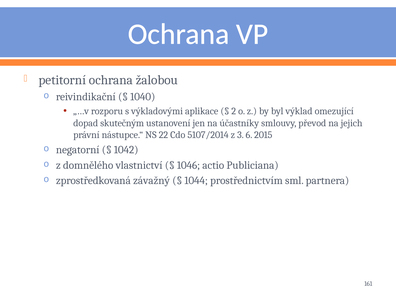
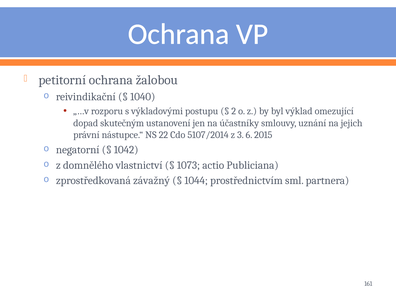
aplikace: aplikace -> postupu (202, 111)
převod: převod -> uznání (312, 123)
1046: 1046 -> 1073 (188, 165)
